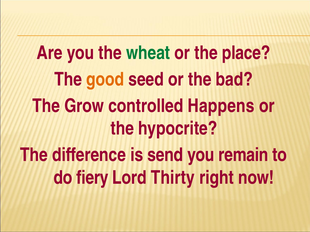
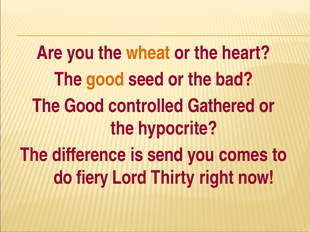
wheat colour: green -> orange (148, 53)
place: place -> heart (246, 53)
Grow: Grow -> Good (84, 106)
Happens: Happens -> Gathered (221, 106)
remain: remain -> comes (243, 155)
